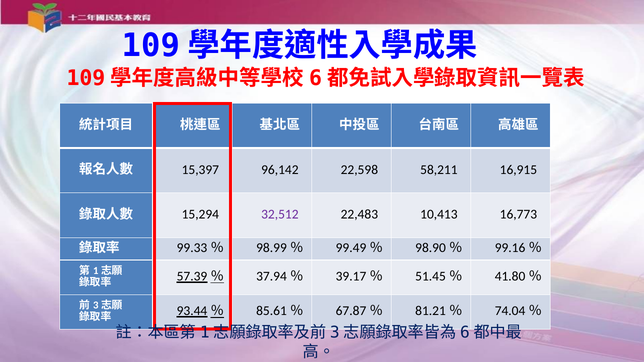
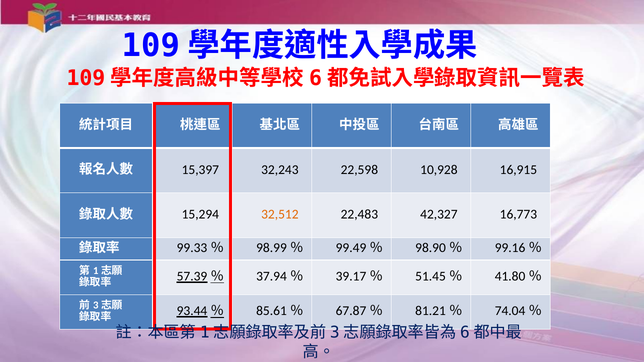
96,142: 96,142 -> 32,243 (280, 170)
58,211: 58,211 -> 10,928 (439, 170)
32,512 colour: purple -> orange (280, 215)
10,413: 10,413 -> 42,327 (439, 215)
